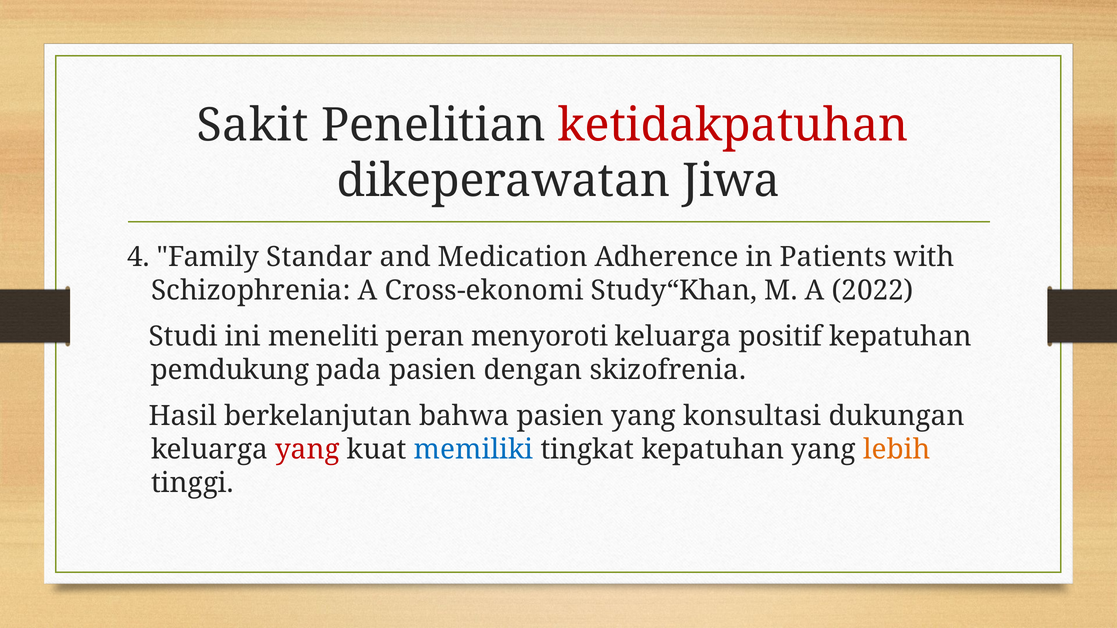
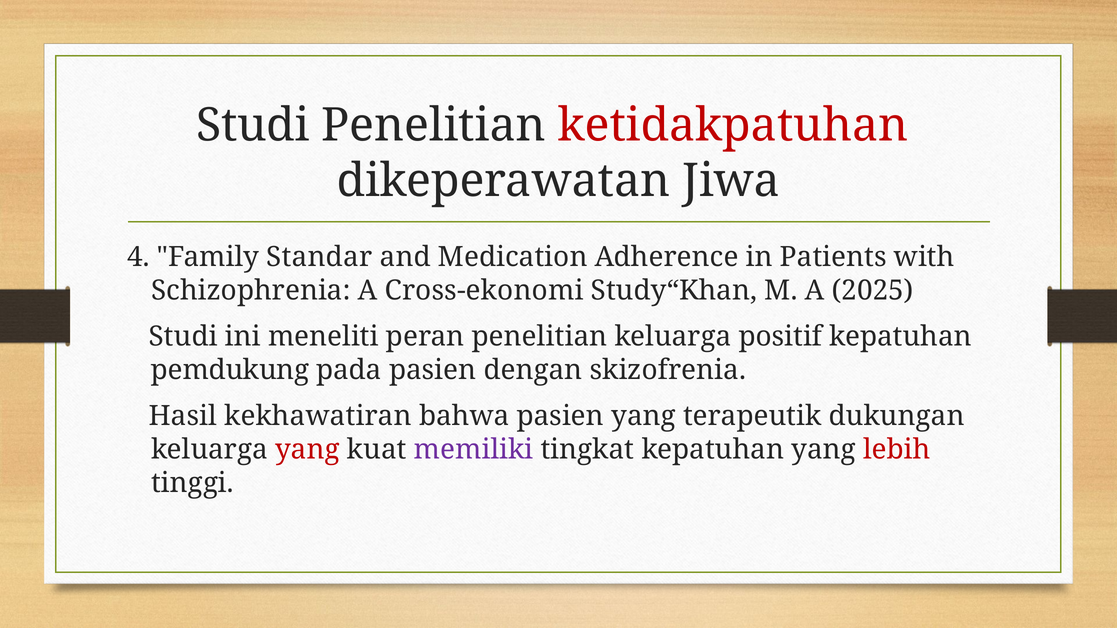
Sakit: Sakit -> Studi (253, 125)
2022: 2022 -> 2025 (873, 291)
peran menyoroti: menyoroti -> penelitian (539, 337)
berkelanjutan: berkelanjutan -> kekhawatiran (318, 416)
konsultasi: konsultasi -> terapeutik (752, 416)
memiliki colour: blue -> purple (474, 450)
lebih colour: orange -> red (897, 450)
